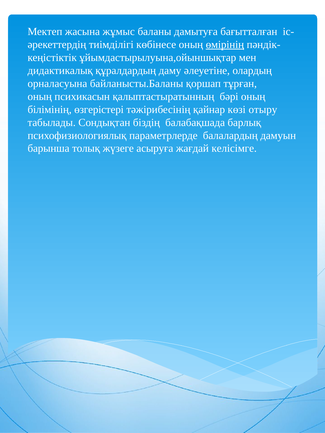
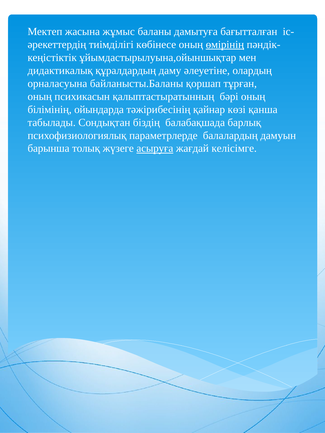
өзгерістері: өзгерістері -> ойындарда (99, 110)
отыру: отыру -> қанша (263, 110)
асыруға underline: none -> present (155, 149)
